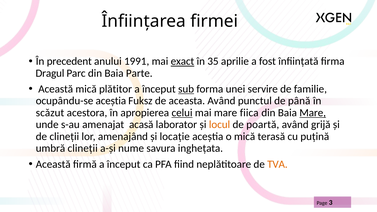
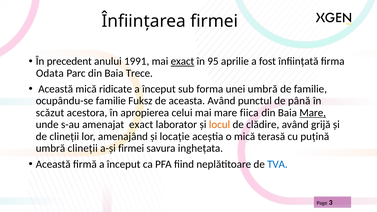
35: 35 -> 95 (213, 61)
Dragul: Dragul -> Odata (50, 73)
Parte: Parte -> Trece (139, 73)
plătitor: plătitor -> ridicate (116, 89)
sub underline: present -> none (186, 89)
unei servire: servire -> umbră (263, 89)
ocupându-se aceștia: aceștia -> familie (111, 101)
celui underline: present -> none (182, 113)
amenajat acasă: acasă -> exact (141, 125)
poartă: poartă -> clădire (263, 125)
a-și nume: nume -> firmei (131, 148)
TVA colour: orange -> blue (277, 164)
